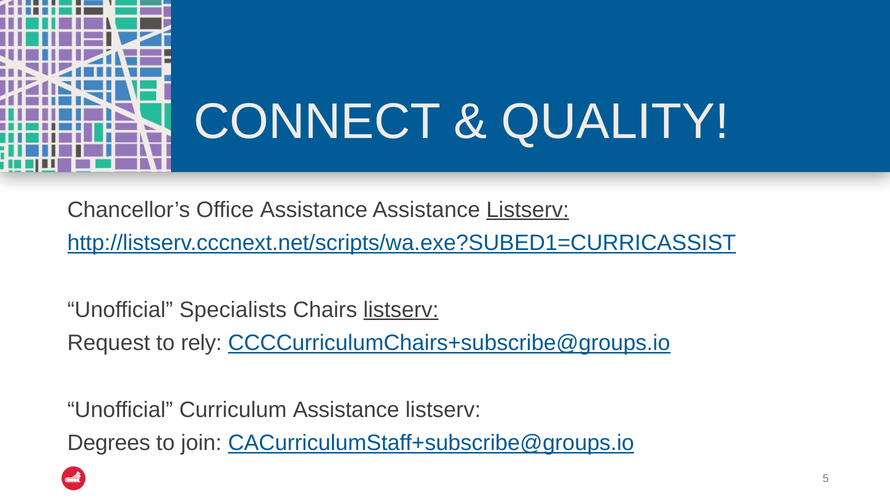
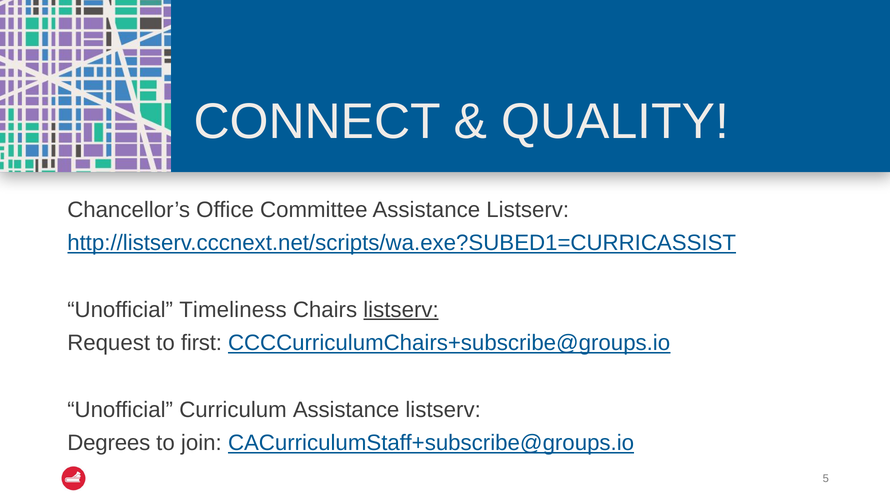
Office Assistance: Assistance -> Committee (314, 210)
Listserv underline: present -> none (528, 210)
Specialists: Specialists -> Timeliness (233, 309)
rely: rely -> first (201, 343)
